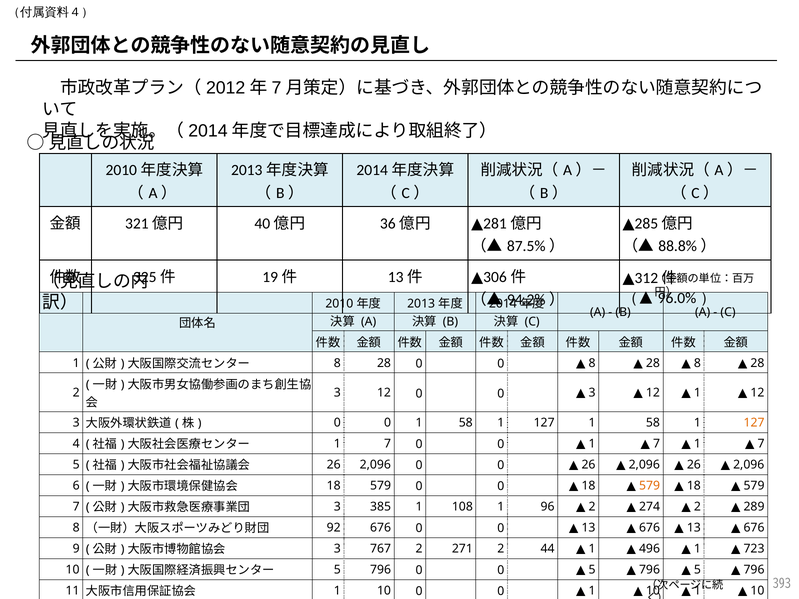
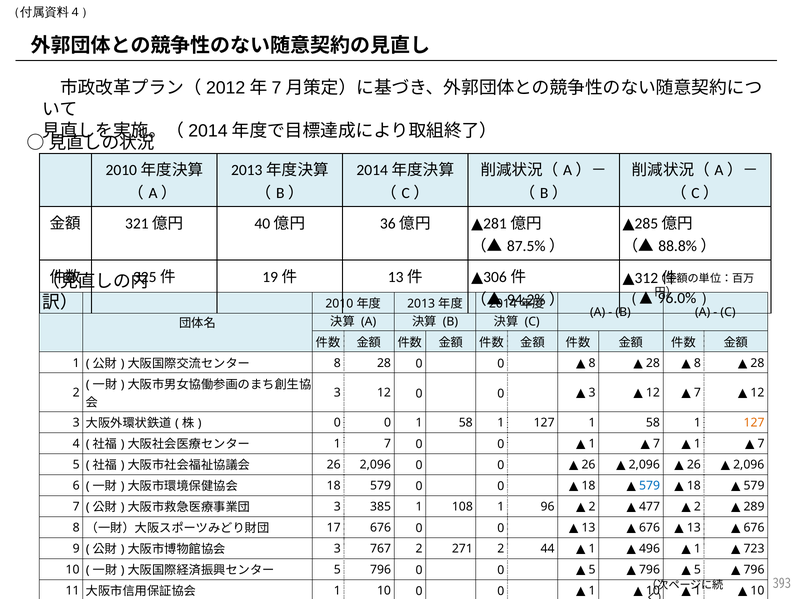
1: 1 -> 7 (697, 393)
579 colour: orange -> blue (650, 486)
274: 274 -> 477 (650, 507)
92: 92 -> 17 (334, 528)
